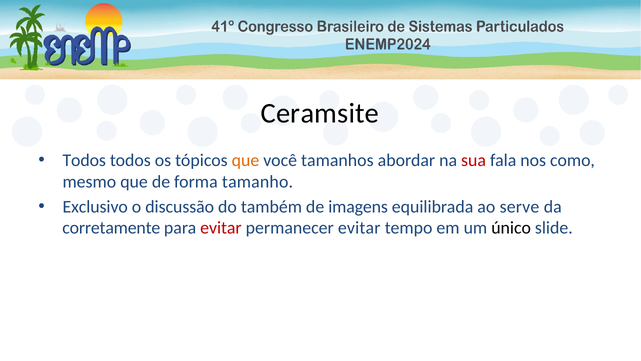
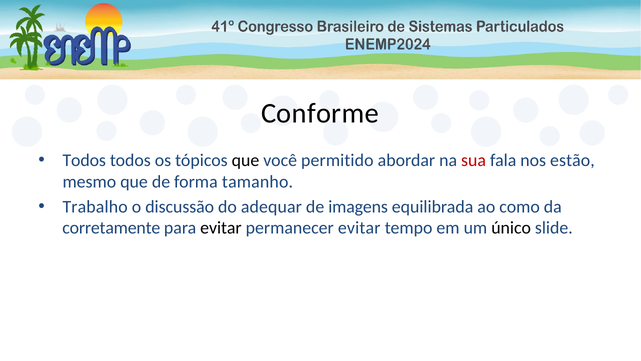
Ceramsite: Ceramsite -> Conforme (320, 113)
que colour: orange -> black (245, 160)
tamanhos: tamanhos -> permitido (337, 160)
como: como -> estão (572, 160)
Exclusivo: Exclusivo -> Trabalho (95, 206)
também: também -> adequar (271, 206)
serve: serve -> como (520, 206)
evitar colour: red -> black (221, 228)
